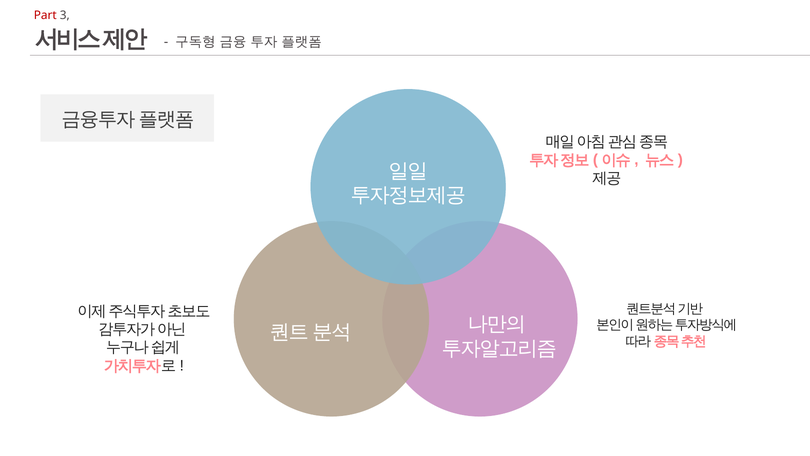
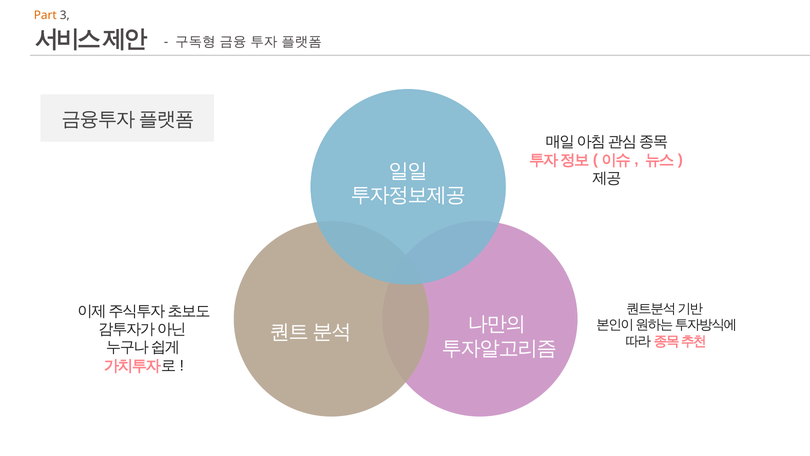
Part colour: red -> orange (45, 15)
